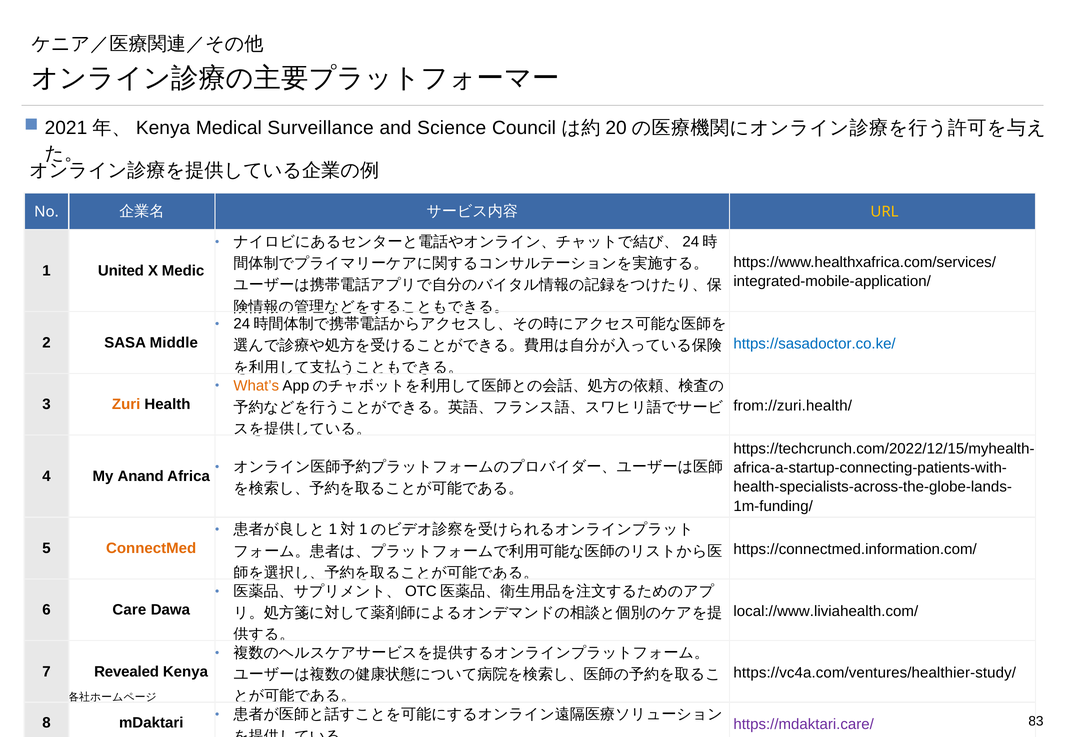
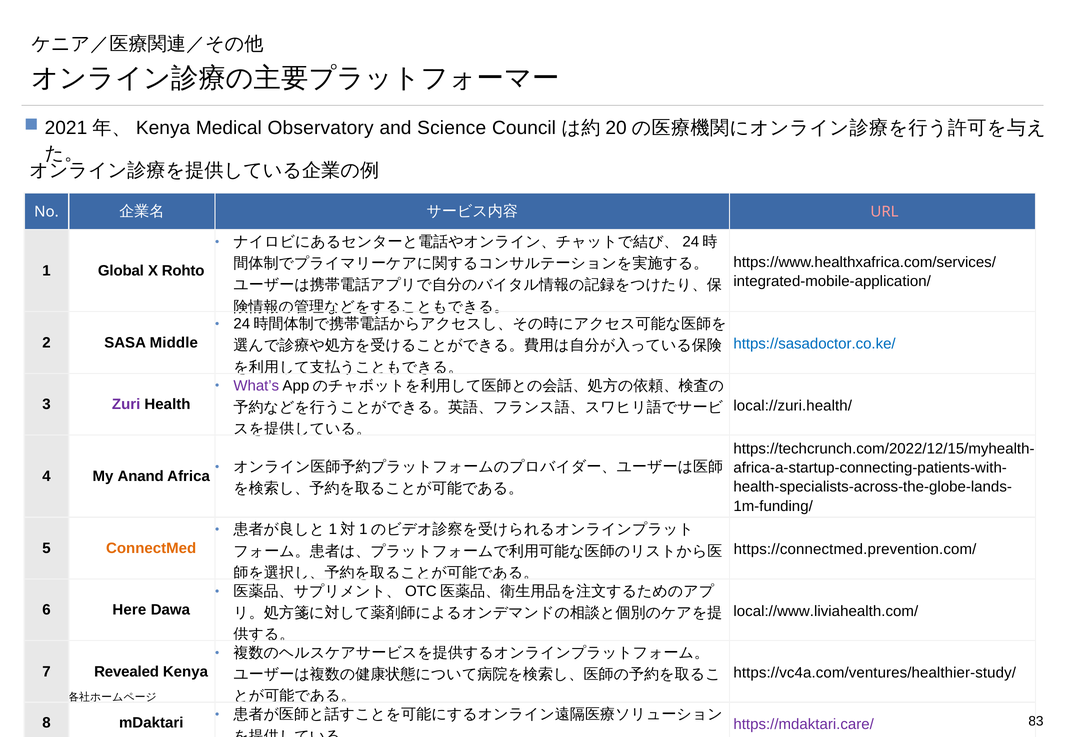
Surveillance: Surveillance -> Observatory (321, 128)
URL colour: yellow -> pink (885, 212)
United: United -> Global (121, 271)
Medic: Medic -> Rohto (183, 271)
What’s colour: orange -> purple (256, 386)
Zuri colour: orange -> purple (126, 405)
from://zuri.health/: from://zuri.health/ -> local://zuri.health/ (793, 406)
https://connectmed.information.com/: https://connectmed.information.com/ -> https://connectmed.prevention.com/ (855, 550)
Care: Care -> Here (129, 610)
